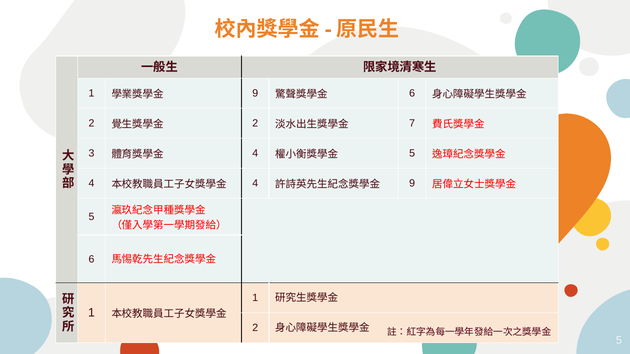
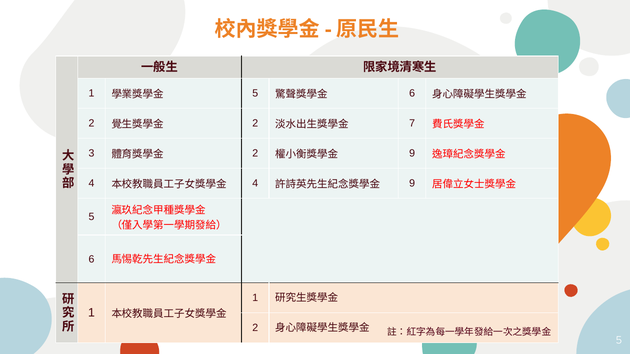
9: 9 -> 5 (255, 94)
4: 4 -> 2 (255, 154)
5: 5 -> 9 (412, 154)
